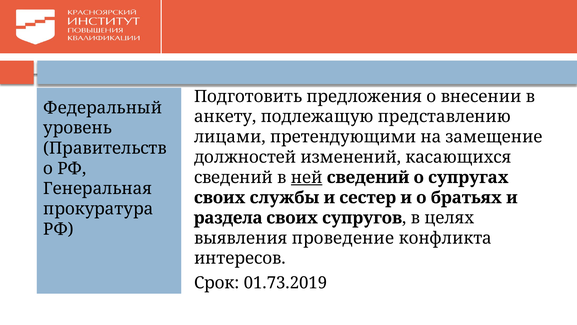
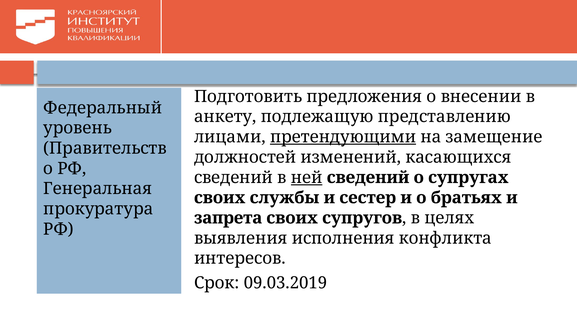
претендующими underline: none -> present (343, 137)
раздела: раздела -> запрета (228, 218)
проведение: проведение -> исполнения (343, 238)
01.73.2019: 01.73.2019 -> 09.03.2019 (286, 282)
